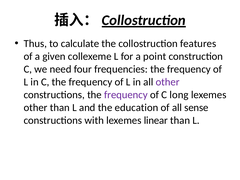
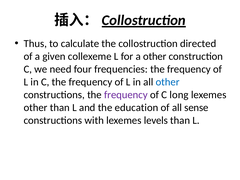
features: features -> directed (198, 44)
a point: point -> other (155, 56)
other colour: purple -> blue (168, 82)
linear: linear -> levels (156, 120)
